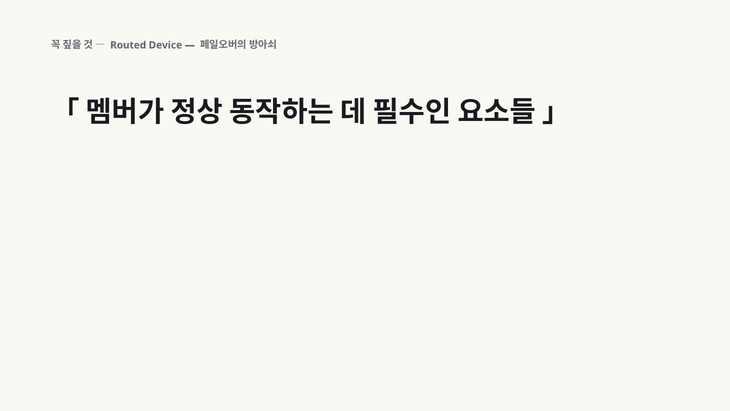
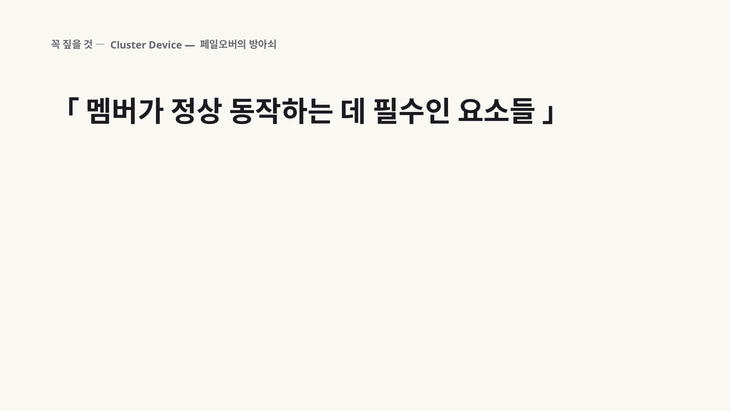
Routed: Routed -> Cluster (128, 45)
